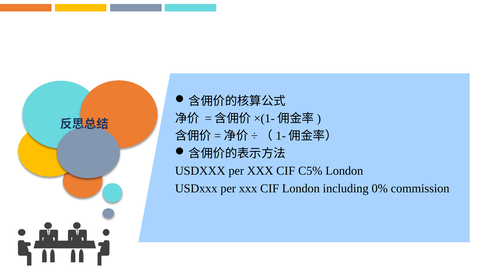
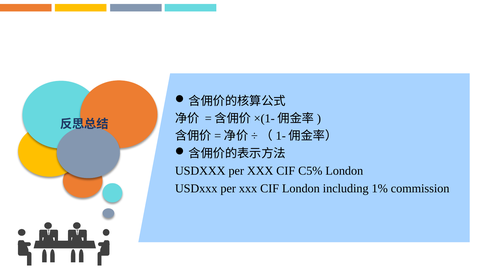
0%: 0% -> 1% (380, 188)
